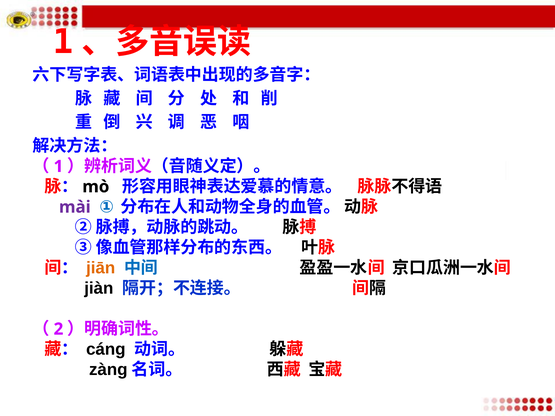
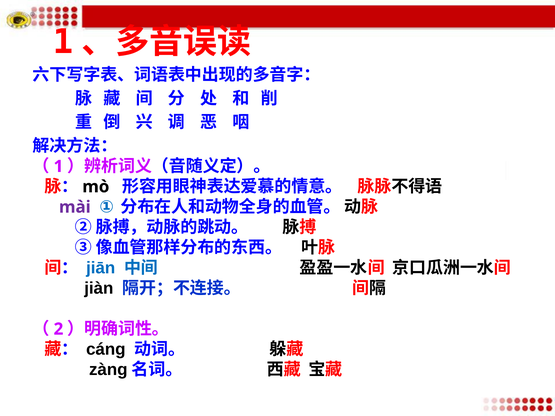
jiān colour: orange -> blue (101, 268)
